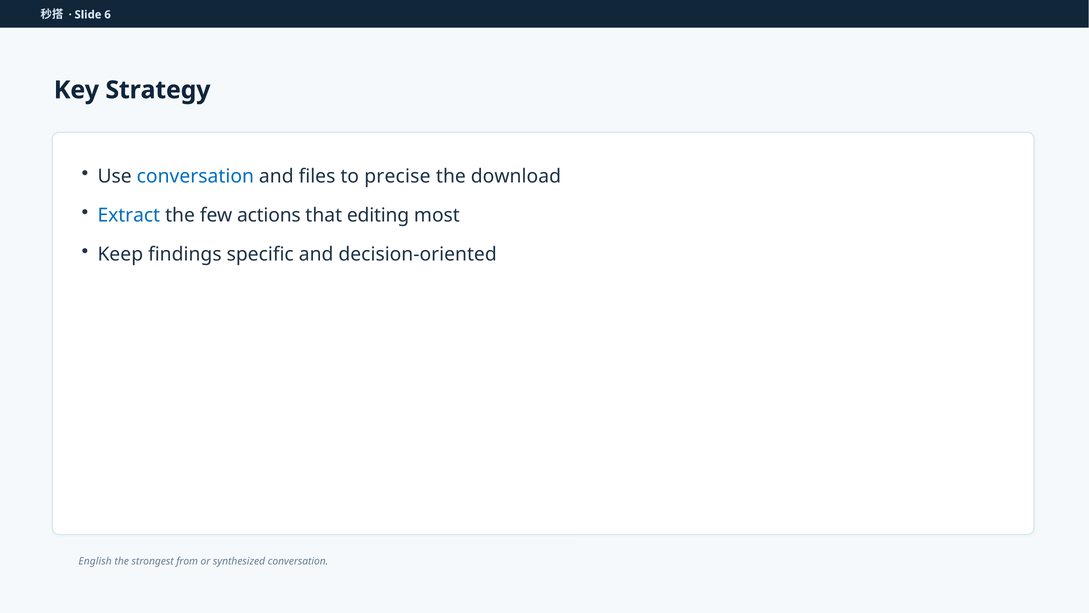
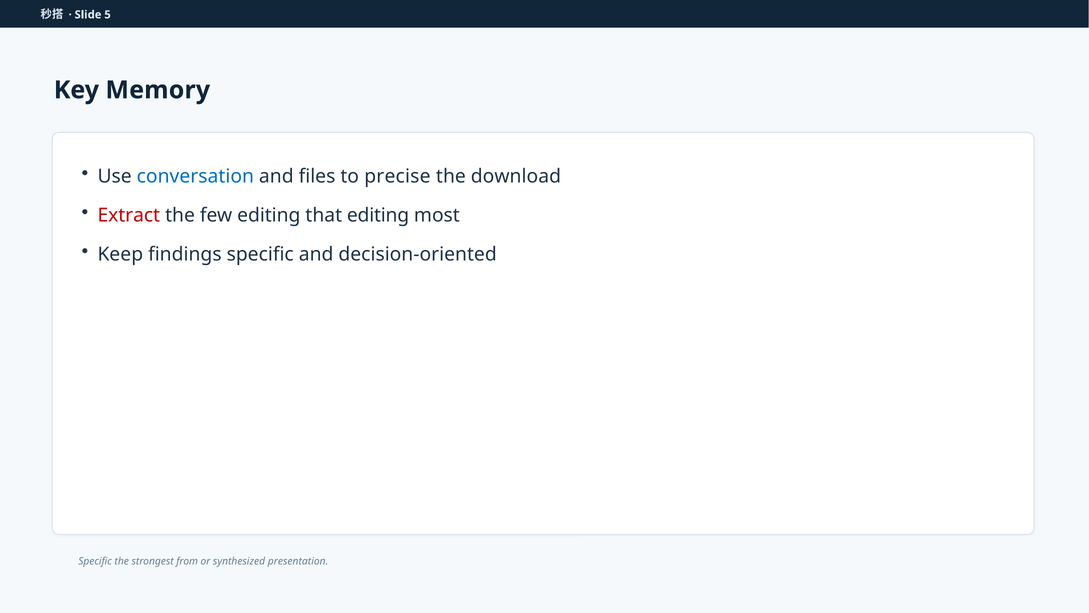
6: 6 -> 5 (108, 15)
Strategy: Strategy -> Memory (158, 90)
Extract colour: blue -> red (129, 215)
few actions: actions -> editing (269, 215)
English: English -> Specific (95, 561)
synthesized conversation: conversation -> presentation (298, 561)
